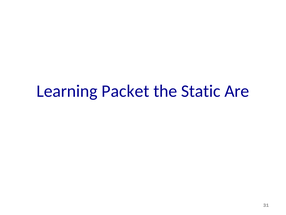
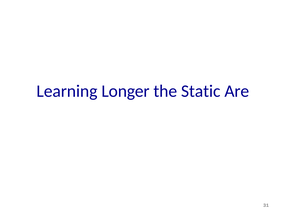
Packet: Packet -> Longer (126, 91)
